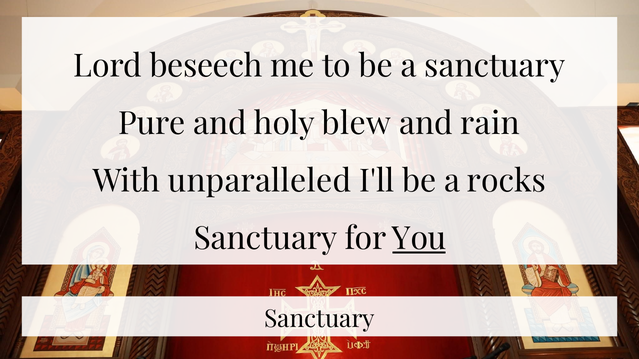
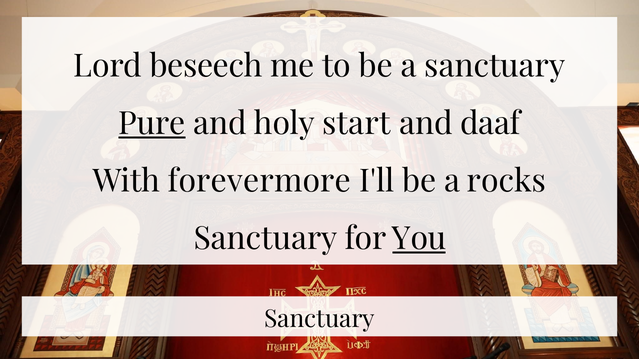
Pure underline: none -> present (152, 124)
blew: blew -> start (356, 124)
rain: rain -> daaf (490, 124)
unparalleled: unparalleled -> forevermore (259, 182)
